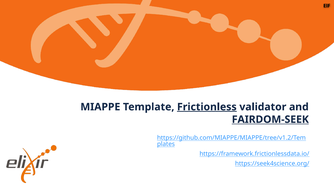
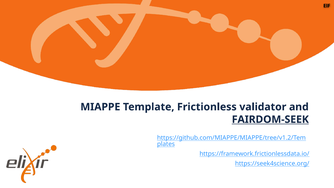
Frictionless underline: present -> none (207, 107)
